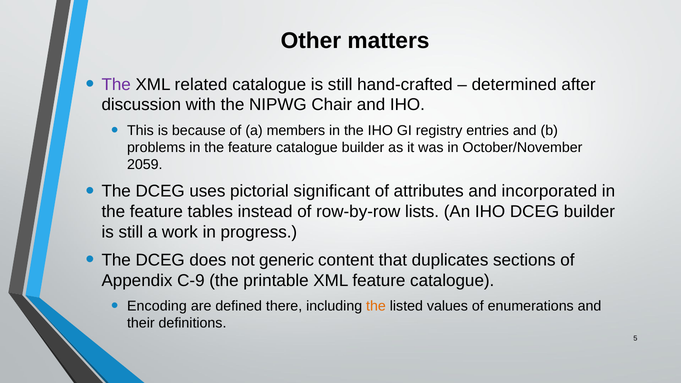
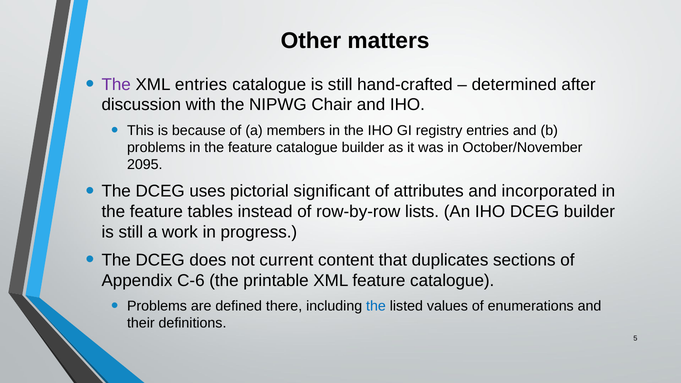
XML related: related -> entries (201, 84)
2059: 2059 -> 2095 (145, 165)
generic: generic -> current (286, 260)
C-9: C-9 -> C-6 (191, 281)
Encoding: Encoding -> Problems (157, 306)
the colour: orange -> blue (376, 306)
